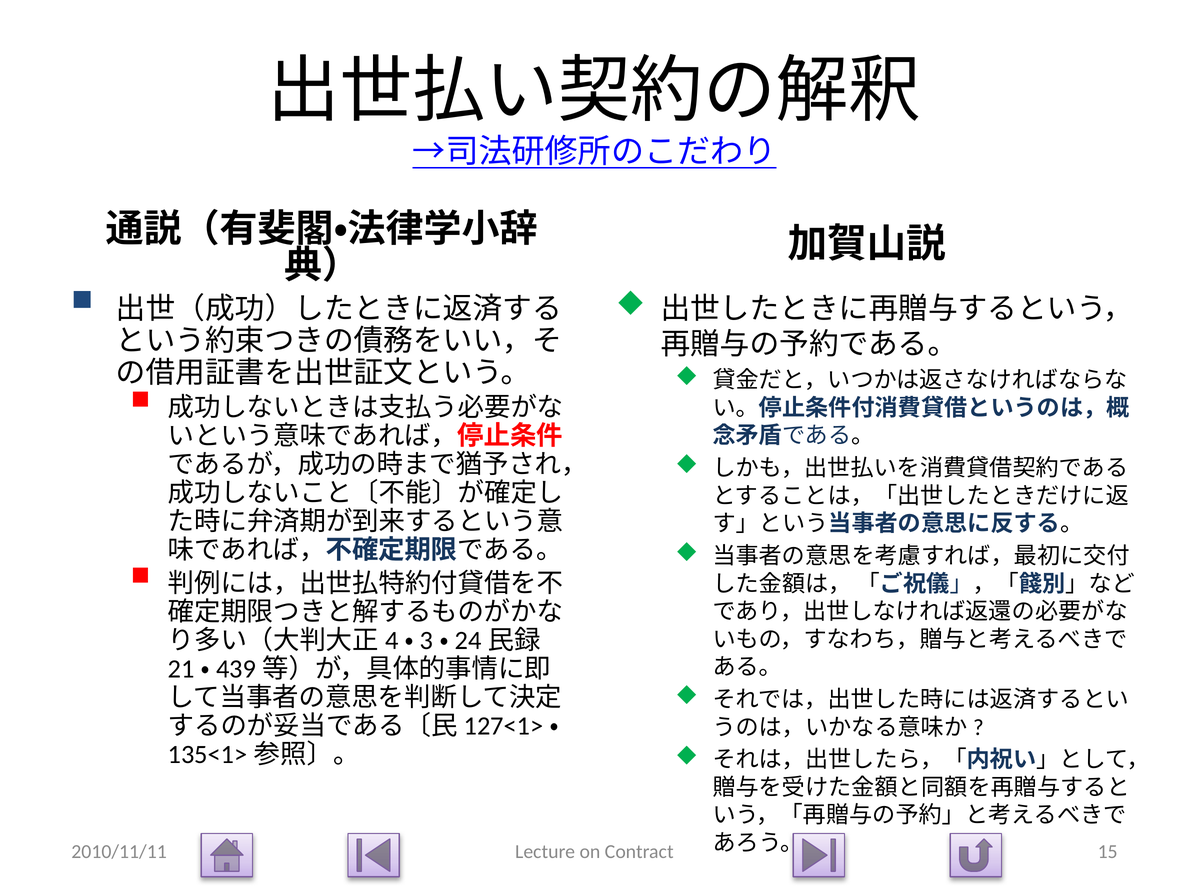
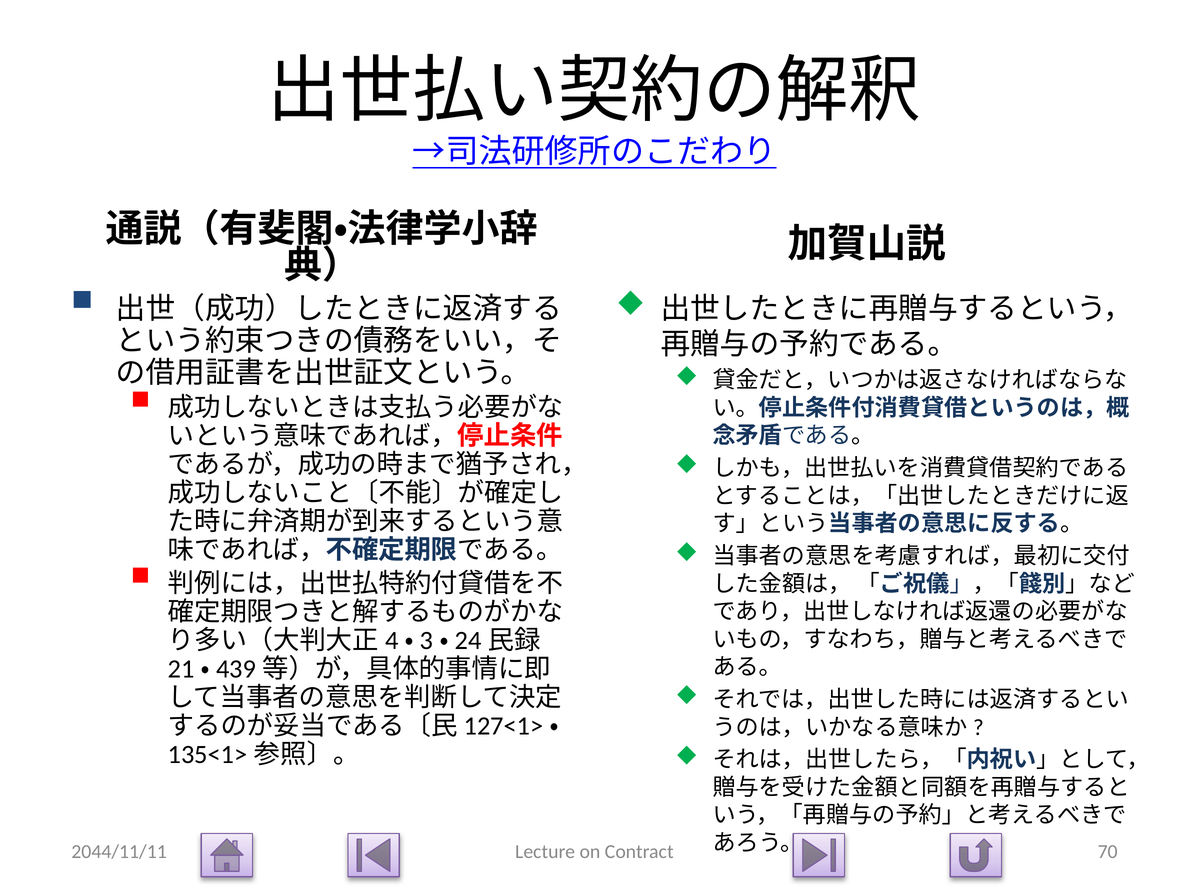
2010/11/11: 2010/11/11 -> 2044/11/11 (119, 852)
15: 15 -> 70 (1108, 851)
